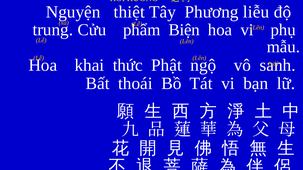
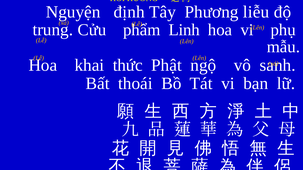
thiệt: thiệt -> định (129, 12)
Biện: Biện -> Linh (184, 30)
